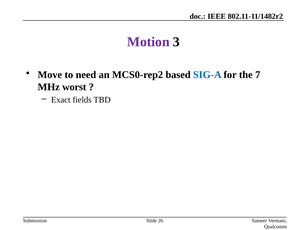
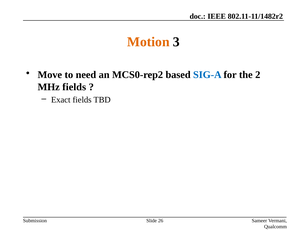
Motion colour: purple -> orange (148, 42)
7: 7 -> 2 (258, 75)
MHz worst: worst -> fields (74, 87)
